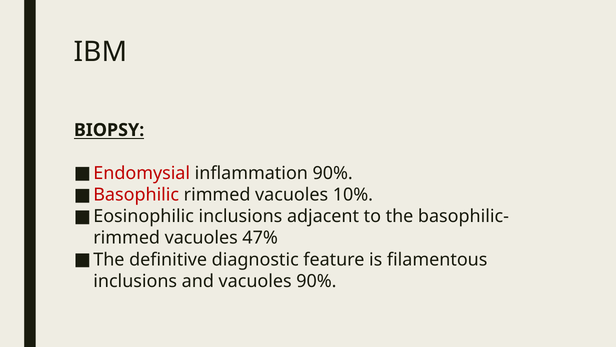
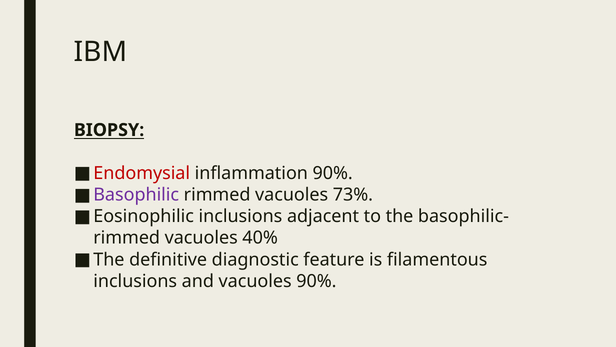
Basophilic colour: red -> purple (136, 195)
10%: 10% -> 73% (353, 195)
47%: 47% -> 40% (260, 238)
